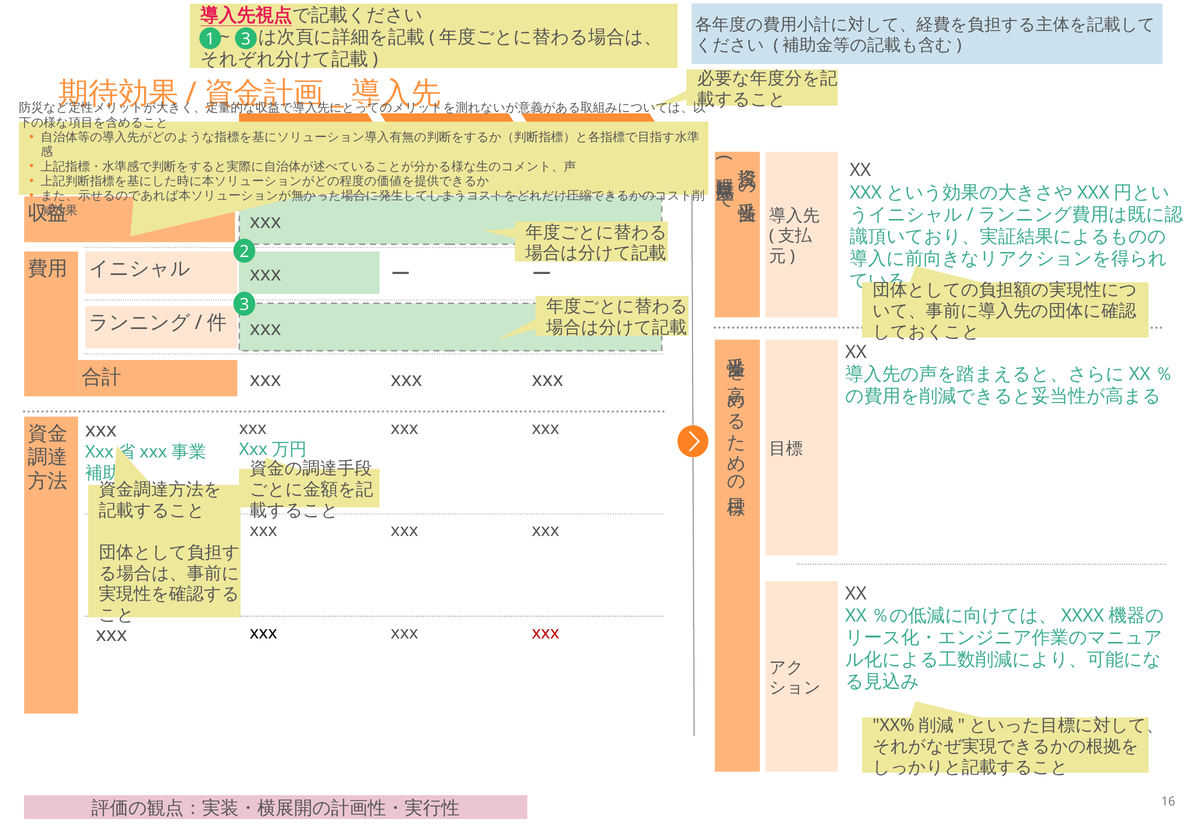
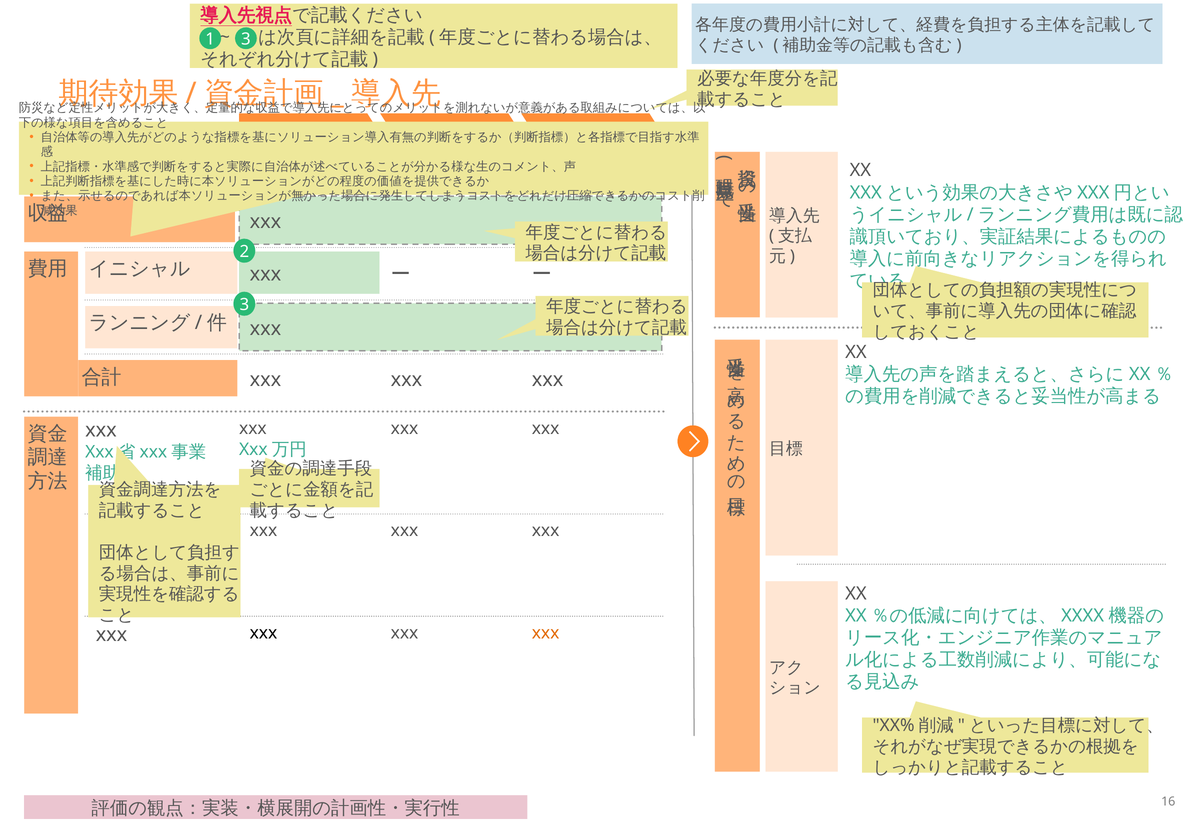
xxx colour: red -> orange (546, 633)
